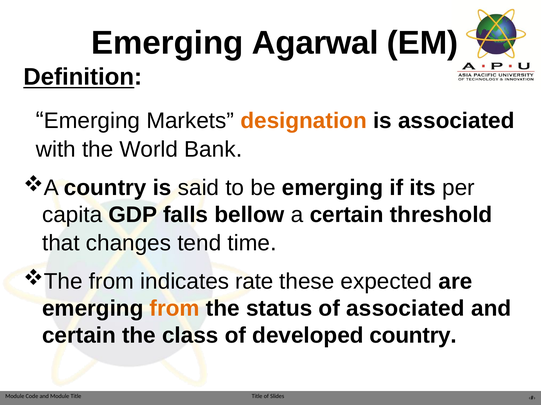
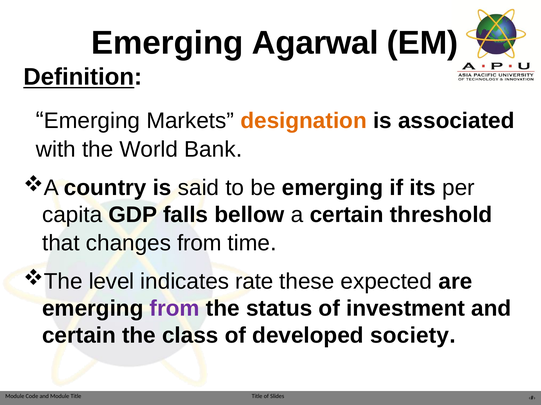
changes tend: tend -> from (199, 244)
from: from -> level (112, 282)
from colour: orange -> purple (175, 309)
of associated: associated -> investment (406, 309)
developed country: country -> society (413, 336)
